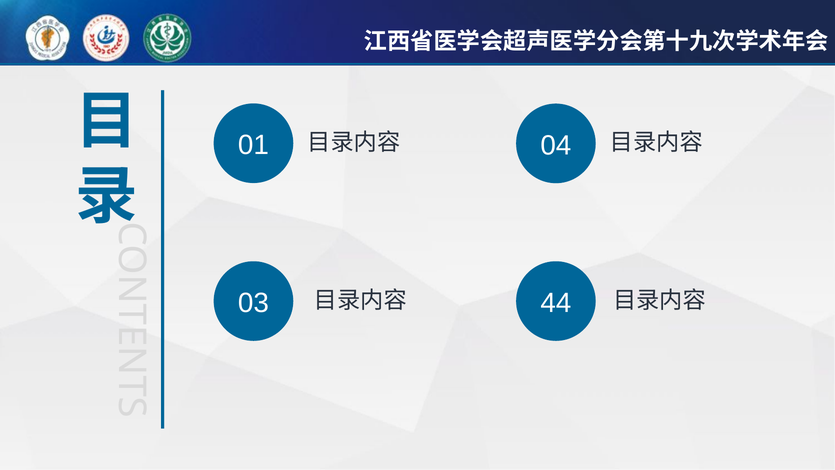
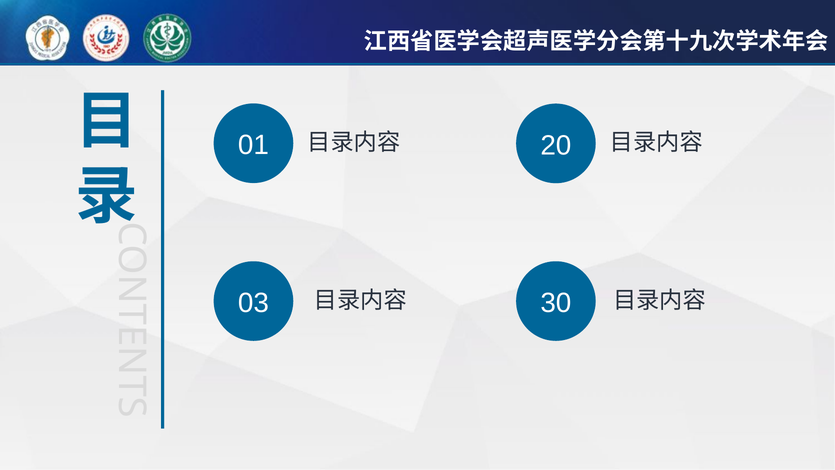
04: 04 -> 20 (556, 145)
44: 44 -> 30 (556, 303)
